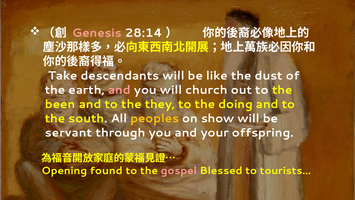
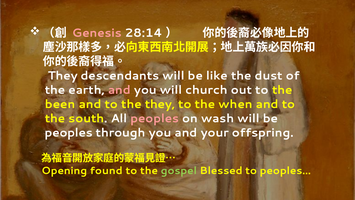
Take: Take -> They (63, 76)
doing: doing -> when (236, 104)
peoples colour: yellow -> pink (155, 118)
show: show -> wash (218, 118)
servant: servant -> peoples (69, 132)
gospel colour: pink -> light green (179, 170)
tourists…: tourists… -> peoples… (285, 170)
